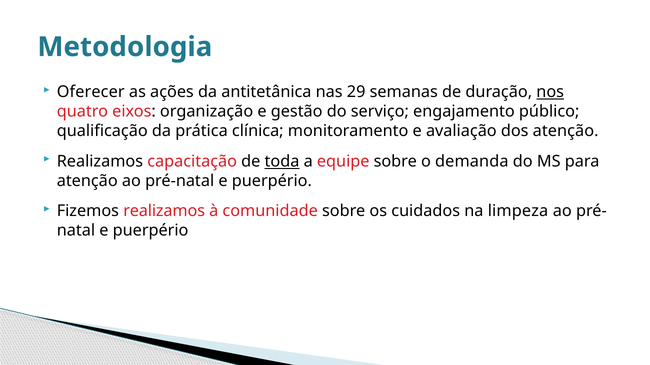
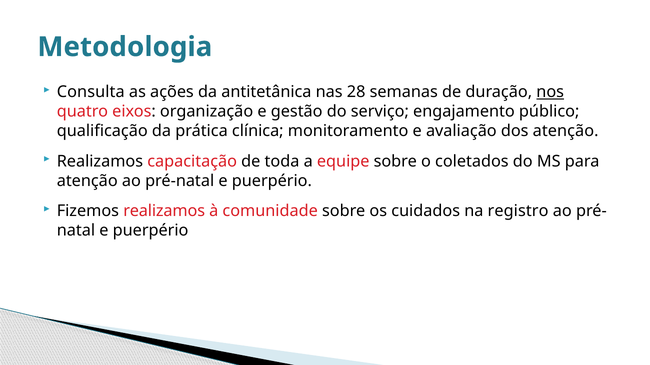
Oferecer: Oferecer -> Consulta (91, 92)
29: 29 -> 28 (356, 92)
toda underline: present -> none (282, 162)
demanda: demanda -> coletados (472, 162)
limpeza: limpeza -> registro (518, 211)
